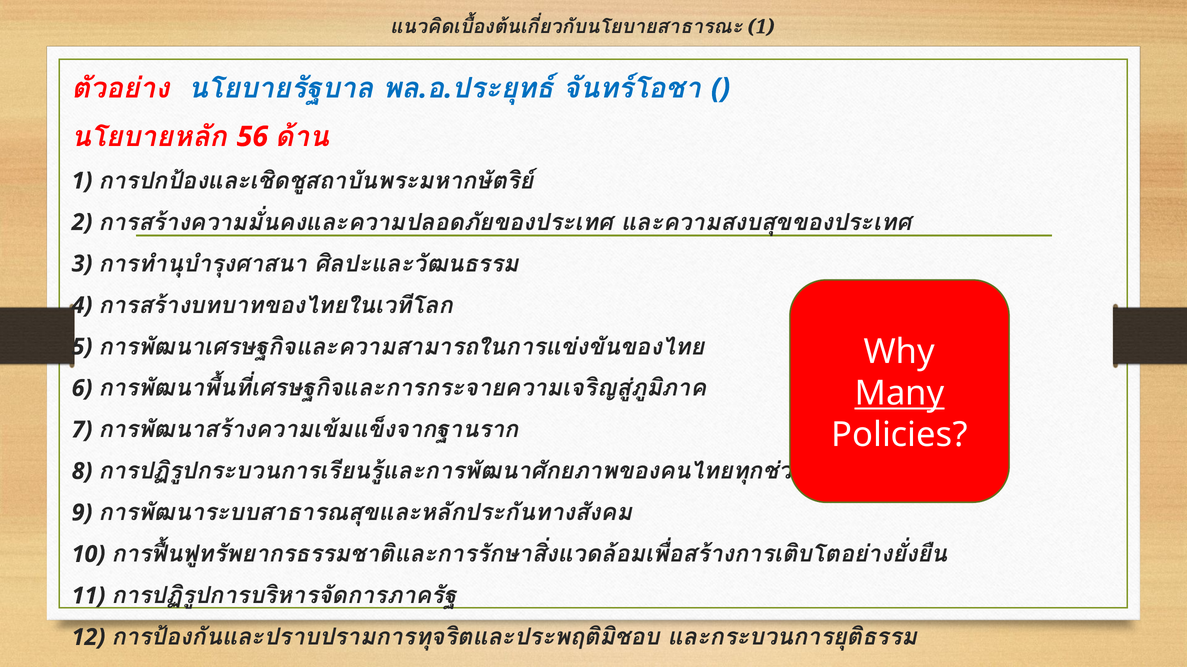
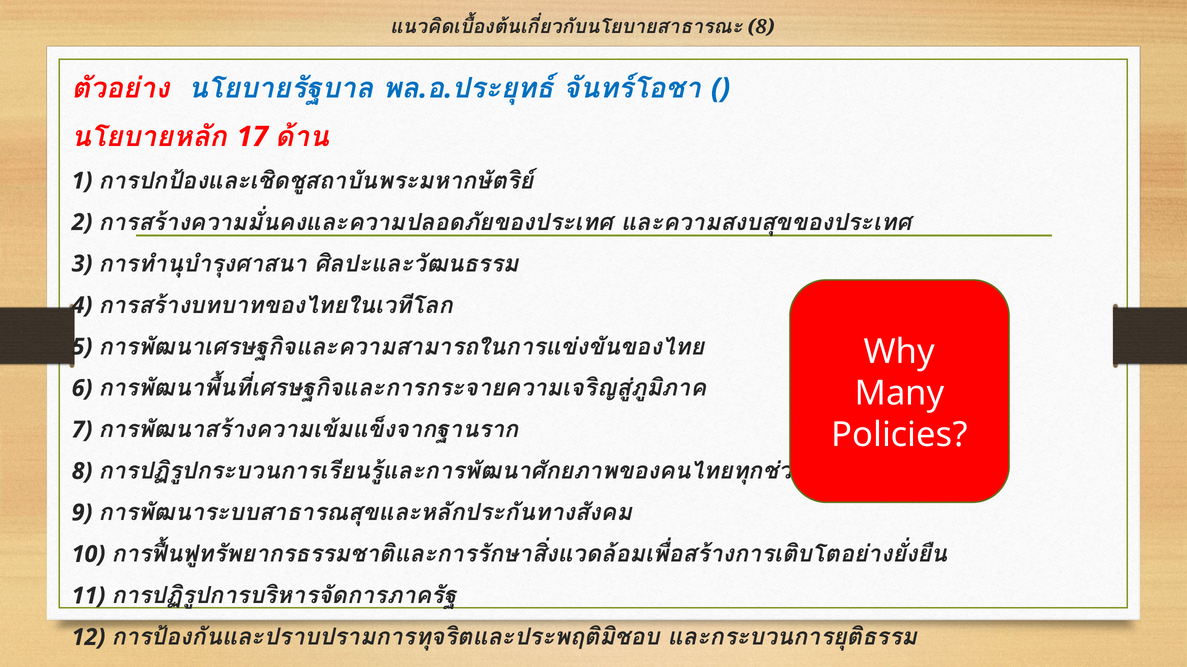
1: 1 -> 8 (761, 27)
56: 56 -> 17 (252, 137)
Many underline: present -> none (900, 394)
